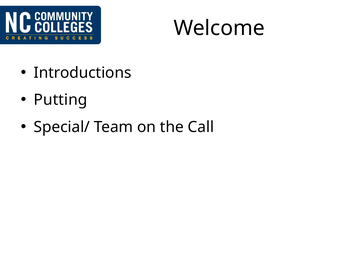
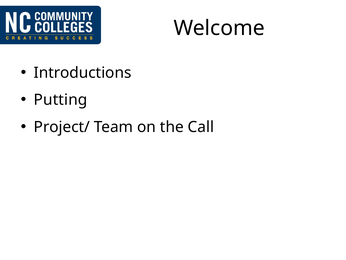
Special/: Special/ -> Project/ (62, 127)
